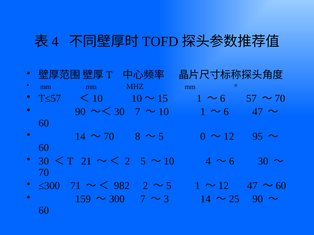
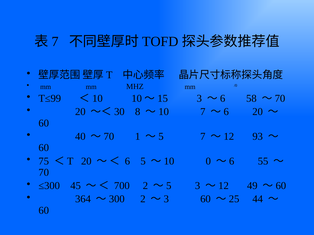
4: 4 -> 7 (55, 42)
T≤57: T≤57 -> T≤99 (50, 99)
10～15 1: 1 -> 3 (199, 99)
57: 57 -> 58 (251, 99)
90: 90 -> 20 (80, 112)
～＜30 7: 7 -> 8 (138, 112)
～10 1: 1 -> 7 (203, 112)
～6 47: 47 -> 20 (258, 112)
14: 14 -> 40 (80, 137)
8: 8 -> 1 (138, 137)
～5 0: 0 -> 7 (203, 137)
95: 95 -> 93 (258, 137)
30: 30 -> 75 (44, 161)
＜T 21: 21 -> 20 (86, 161)
2: 2 -> 6 (127, 161)
～10 4: 4 -> 0 (208, 161)
～6 30: 30 -> 55 (263, 161)
71: 71 -> 45 (76, 186)
982: 982 -> 700 (122, 186)
～5 1: 1 -> 3 (198, 186)
～12 47: 47 -> 49 (252, 186)
159: 159 -> 364 (83, 199)
～300 7: 7 -> 2 (143, 199)
～3 14: 14 -> 60 (205, 199)
～25 90: 90 -> 44 (258, 199)
